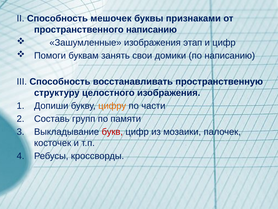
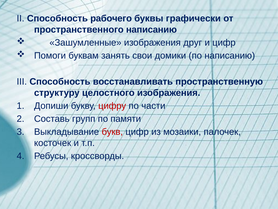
мешочек: мешочек -> рабочего (111, 18)
признаками: признаками -> графически (193, 18)
этап: этап -> друг (193, 43)
цифру colour: orange -> red (112, 106)
